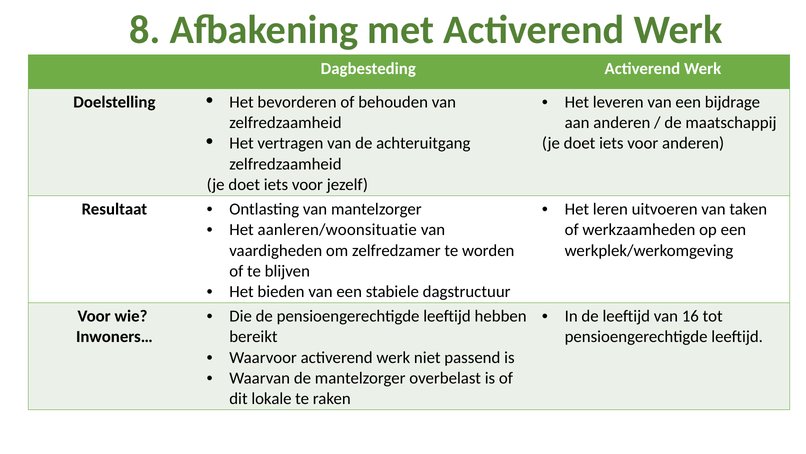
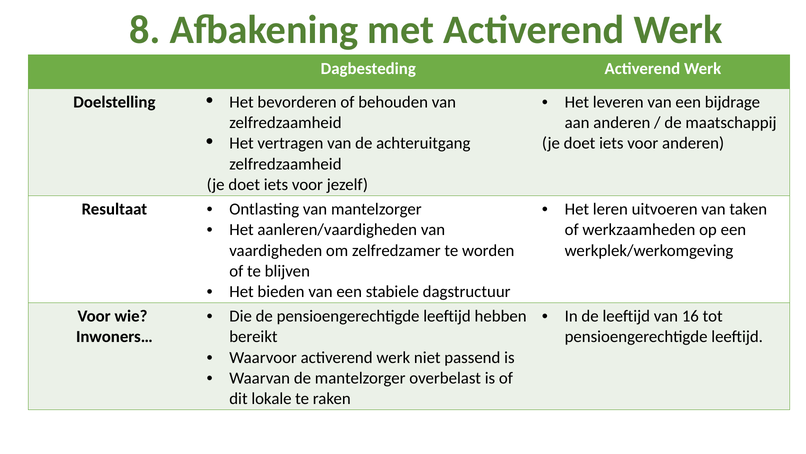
aanleren/woonsituatie: aanleren/woonsituatie -> aanleren/vaardigheden (337, 230)
